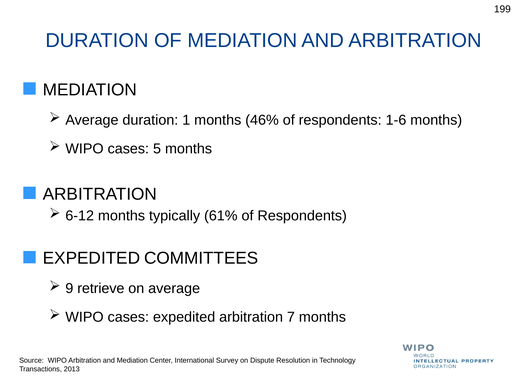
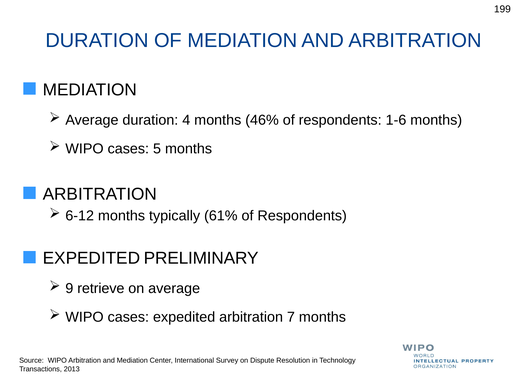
1: 1 -> 4 (186, 120)
COMMITTEES: COMMITTEES -> PRELIMINARY (201, 258)
